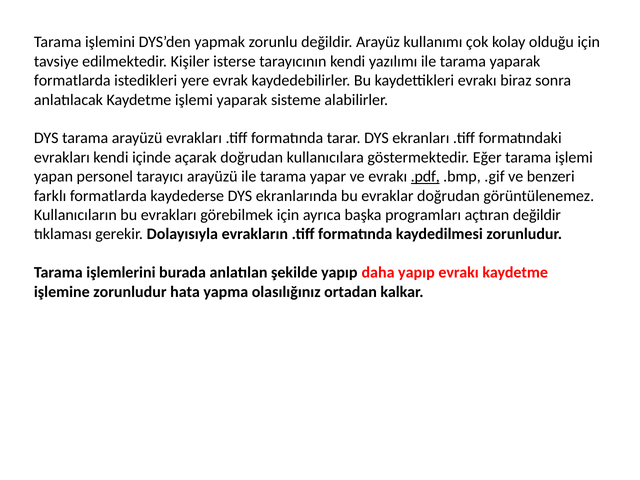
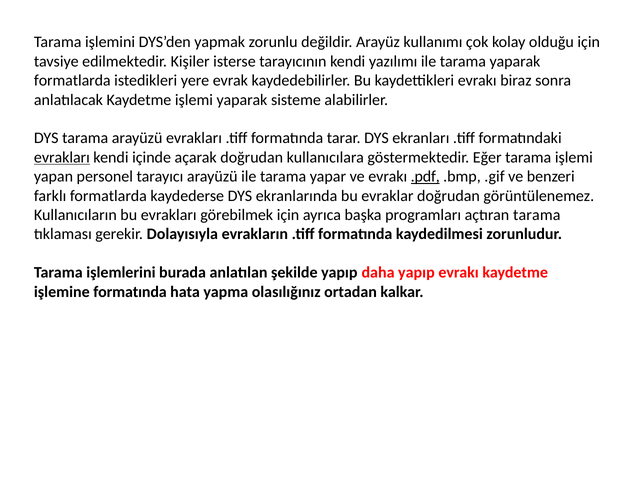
evrakları underline: none -> present (62, 157)
açtıran değildir: değildir -> tarama (537, 215)
işlemine zorunludur: zorunludur -> formatında (130, 292)
